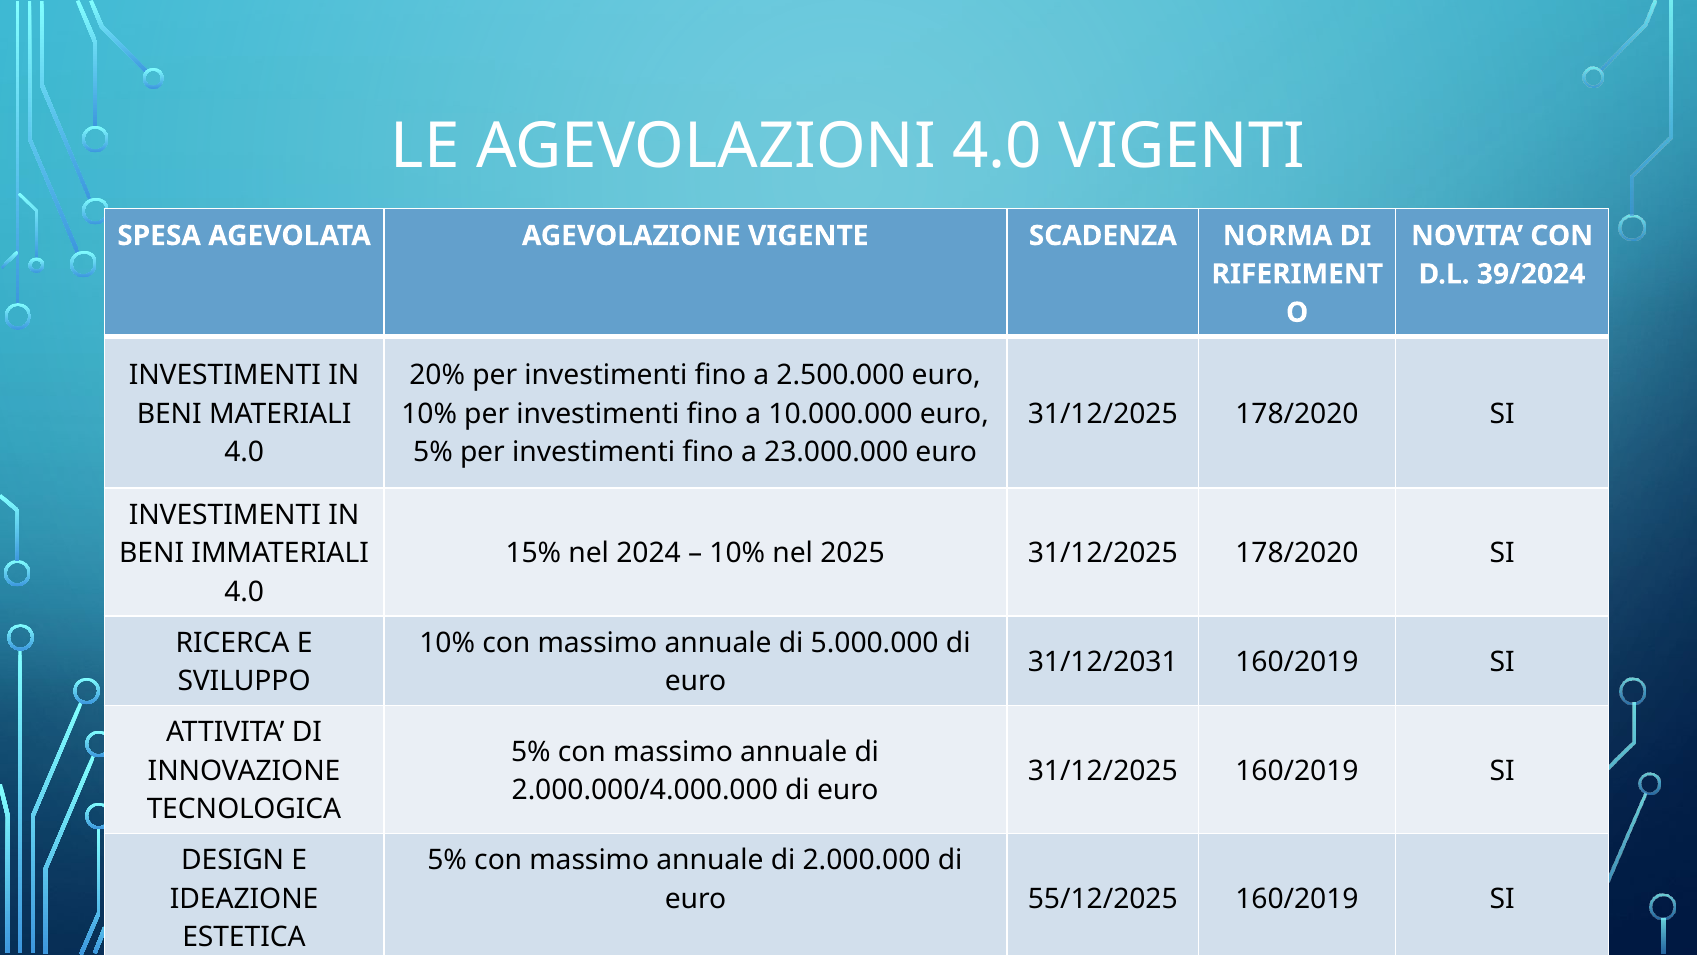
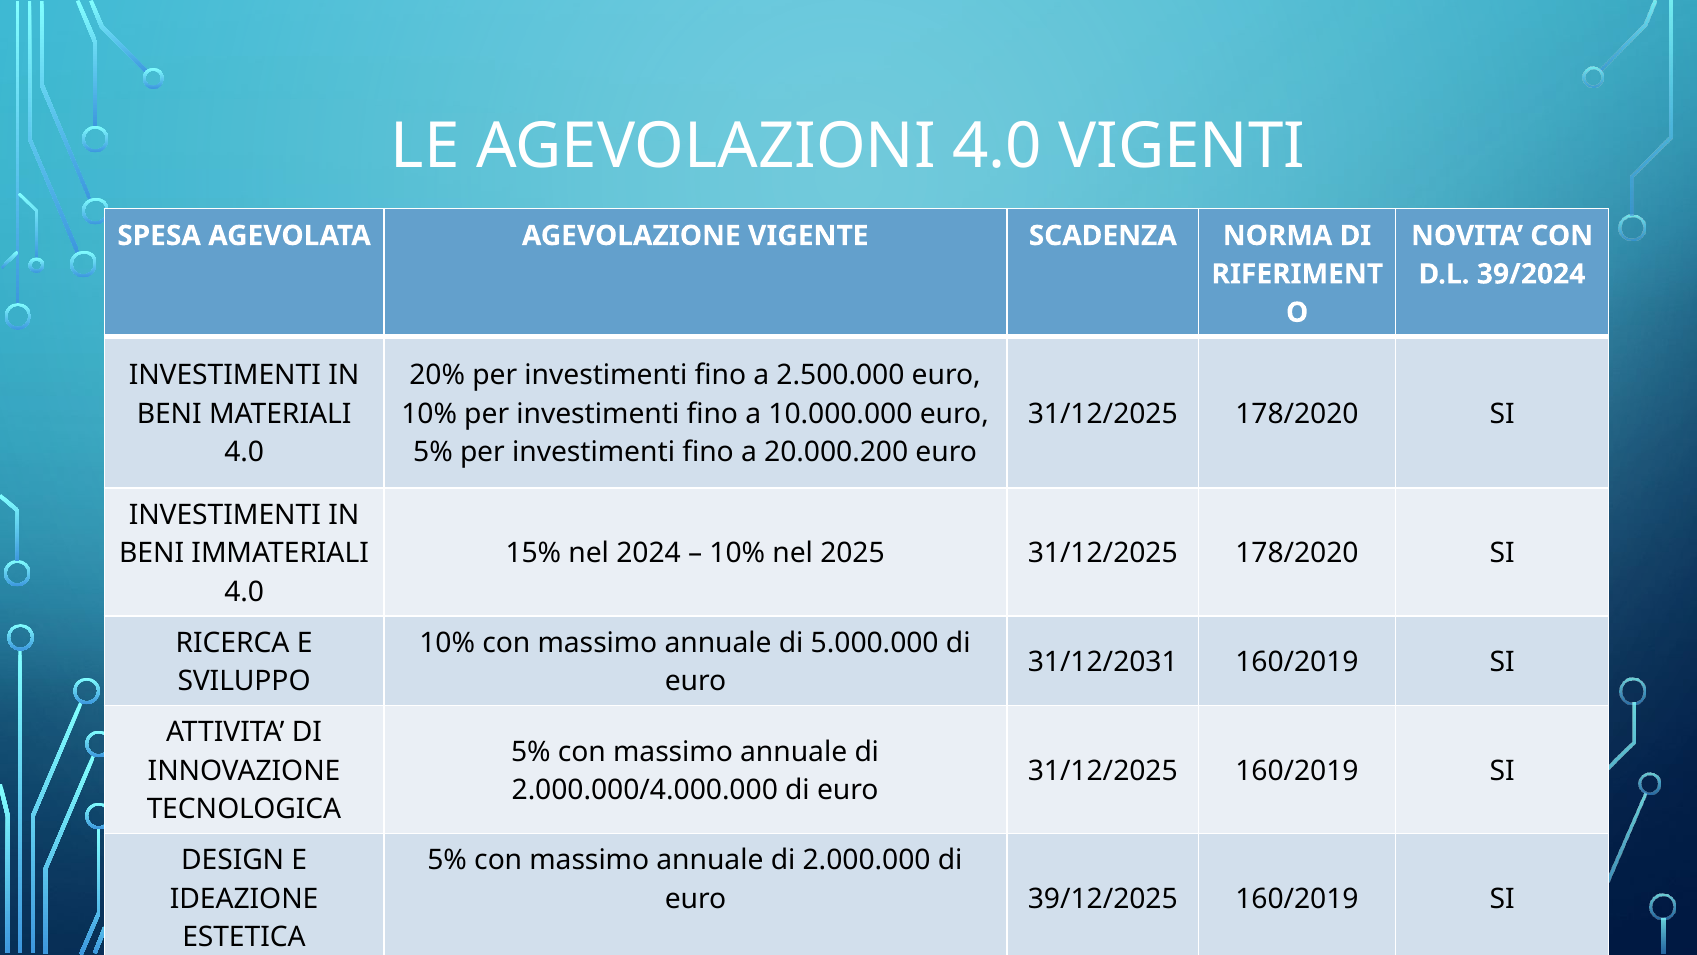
23.000.000: 23.000.000 -> 20.000.200 (836, 452)
55/12/2025: 55/12/2025 -> 39/12/2025 (1103, 899)
